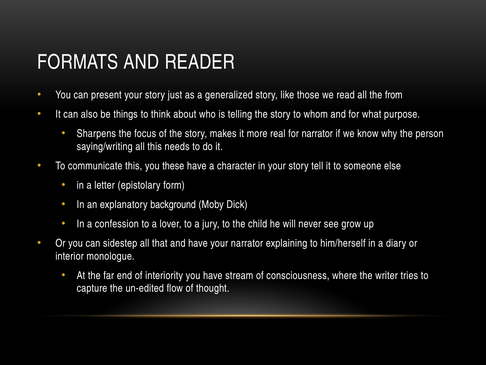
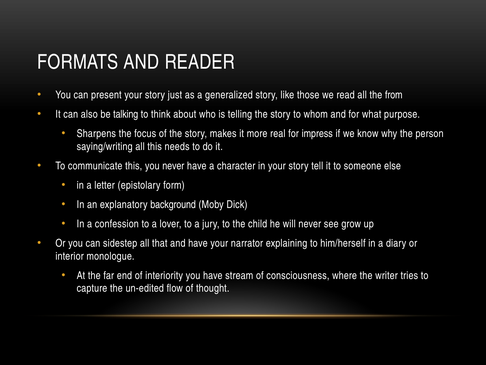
things: things -> talking (126, 114)
for narrator: narrator -> impress (317, 133)
you these: these -> never (173, 166)
